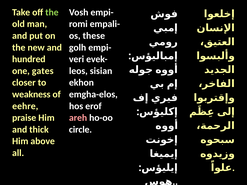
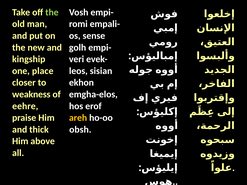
these: these -> sense (94, 36)
hundred: hundred -> kingship (29, 59)
gates: gates -> place (43, 71)
areh colour: pink -> yellow (78, 118)
circle: circle -> obsh (80, 130)
